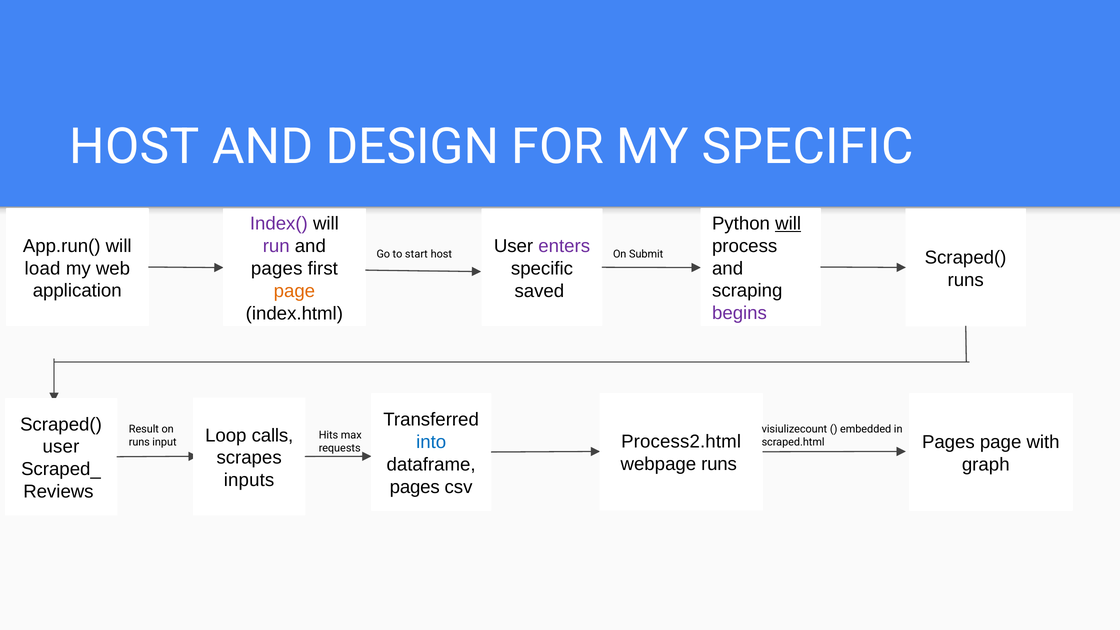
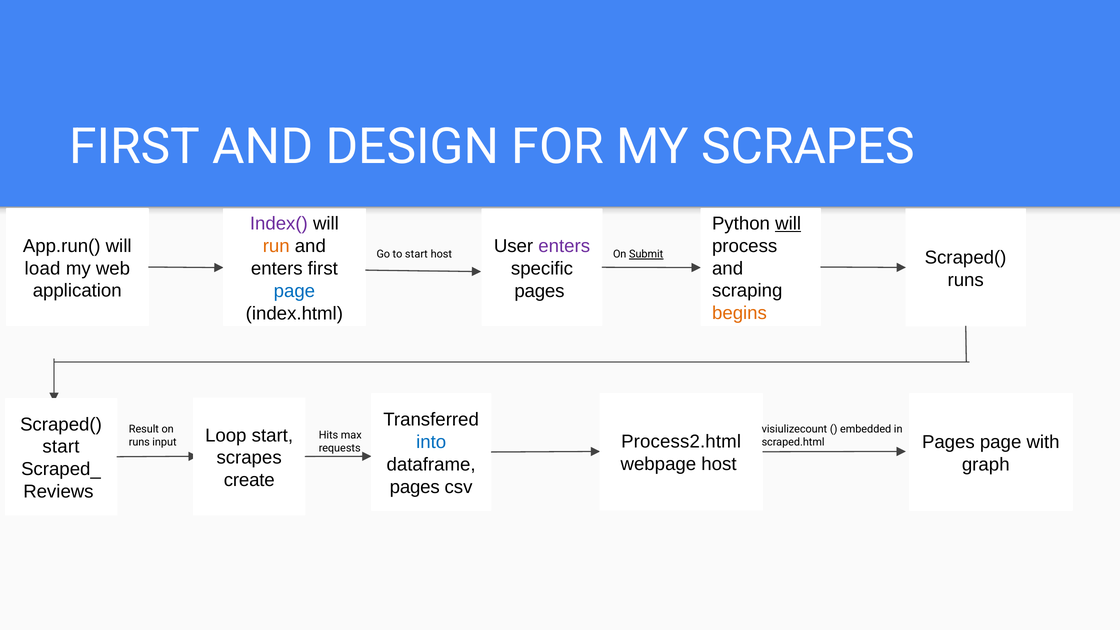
HOST: HOST -> FIRST (135, 147)
MY SPECIFIC: SPECIFIC -> SCRAPES (808, 147)
run colour: purple -> orange (276, 246)
Submit underline: none -> present (646, 254)
pages: pages -> enters (277, 269)
page colour: orange -> blue (294, 291)
saved: saved -> pages (539, 291)
begins colour: purple -> orange (739, 313)
Loop calls: calls -> start (272, 435)
user: user -> start (61, 447)
webpage runs: runs -> host (719, 464)
inputs: inputs -> create (249, 480)
